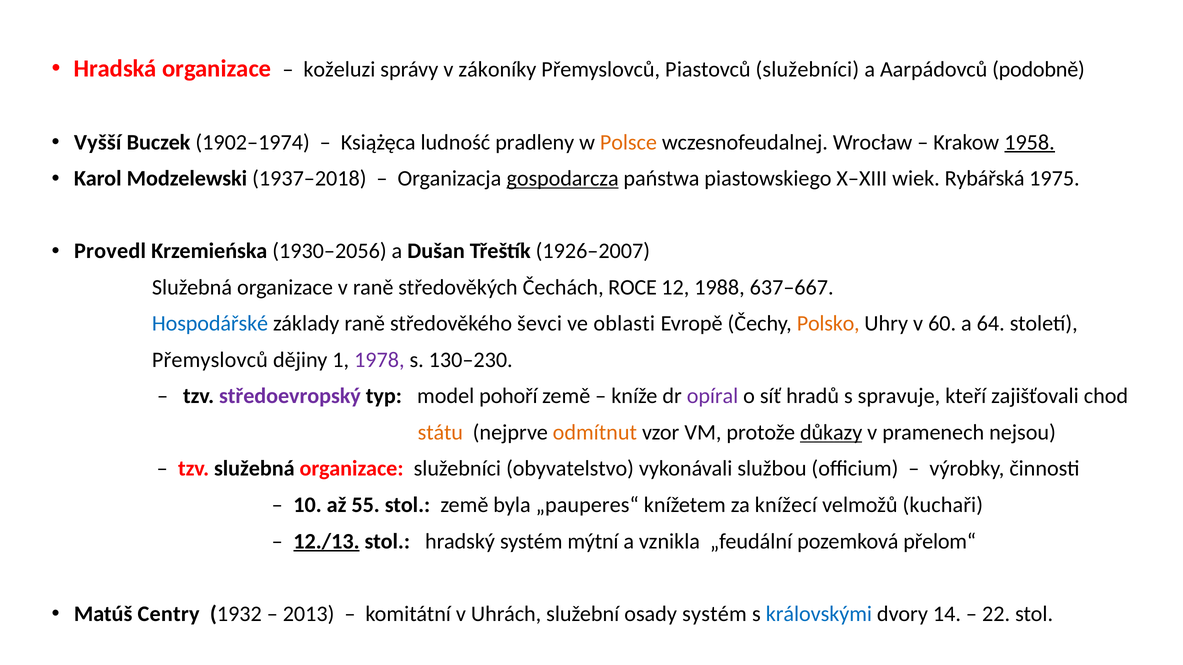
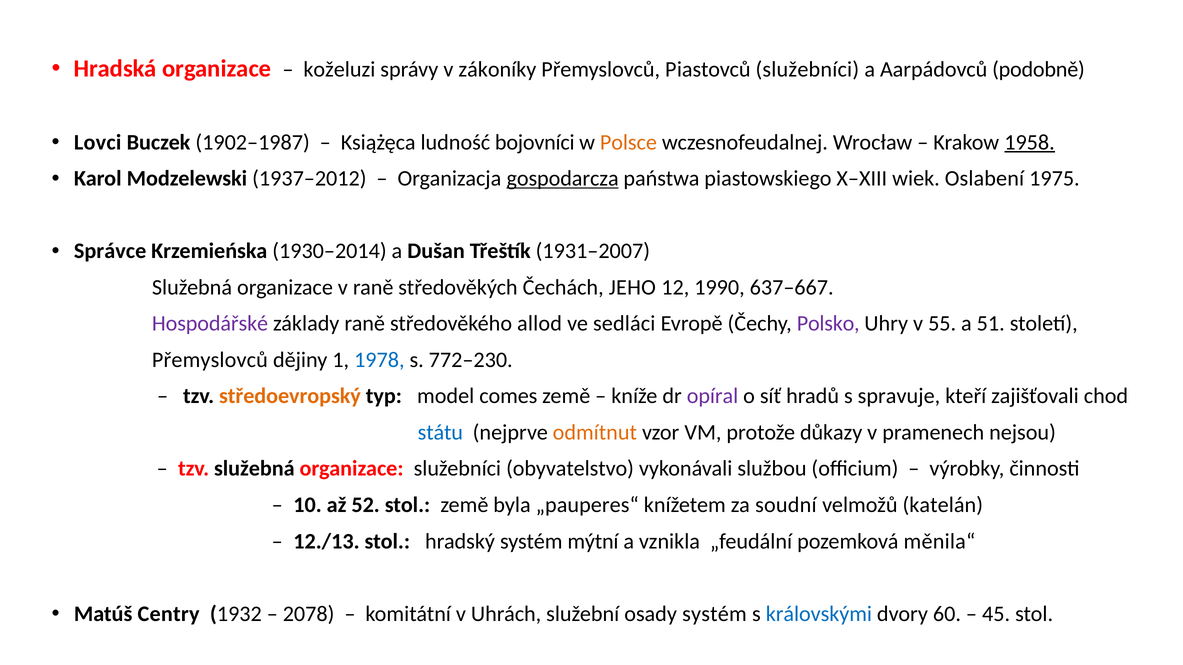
Vyšší: Vyšší -> Lovci (98, 142)
1902–1974: 1902–1974 -> 1902–1987 (253, 142)
pradleny: pradleny -> bojovníci (535, 142)
1937–2018: 1937–2018 -> 1937–2012 (309, 179)
Rybářská: Rybářská -> Oslabení (984, 179)
Provedl: Provedl -> Správce (110, 251)
1930–2056: 1930–2056 -> 1930–2014 (329, 251)
1926–2007: 1926–2007 -> 1931–2007 (593, 251)
ROCE: ROCE -> JEHO (632, 287)
1988: 1988 -> 1990 (719, 287)
Hospodářské colour: blue -> purple (210, 324)
ševci: ševci -> allod (540, 324)
oblasti: oblasti -> sedláci (624, 324)
Polsko colour: orange -> purple (828, 324)
60: 60 -> 55 (942, 324)
64: 64 -> 51 (991, 324)
1978 colour: purple -> blue (379, 360)
130–230: 130–230 -> 772–230 (471, 360)
středoevropský colour: purple -> orange (290, 396)
pohoří: pohoří -> comes (508, 396)
státu colour: orange -> blue (440, 433)
důkazy underline: present -> none (831, 433)
55: 55 -> 52 (366, 505)
knížecí: knížecí -> soudní (786, 505)
kuchaři: kuchaři -> katelán (943, 505)
12./13 underline: present -> none (326, 542)
přelom“: přelom“ -> měnila“ (939, 542)
2013: 2013 -> 2078 (309, 614)
14: 14 -> 60 (947, 614)
22: 22 -> 45 (996, 614)
